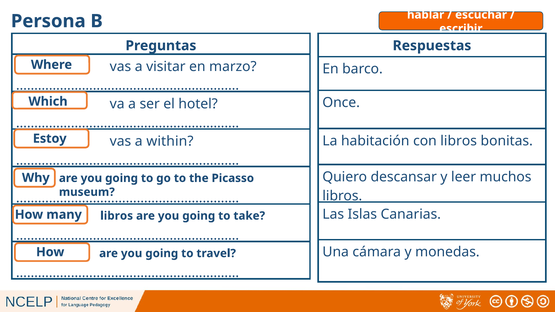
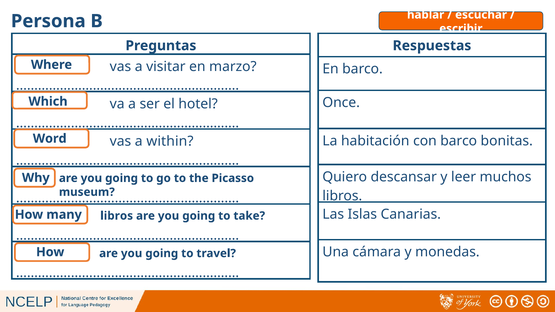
Estoy: Estoy -> Word (50, 139)
con libros: libros -> barco (459, 141)
